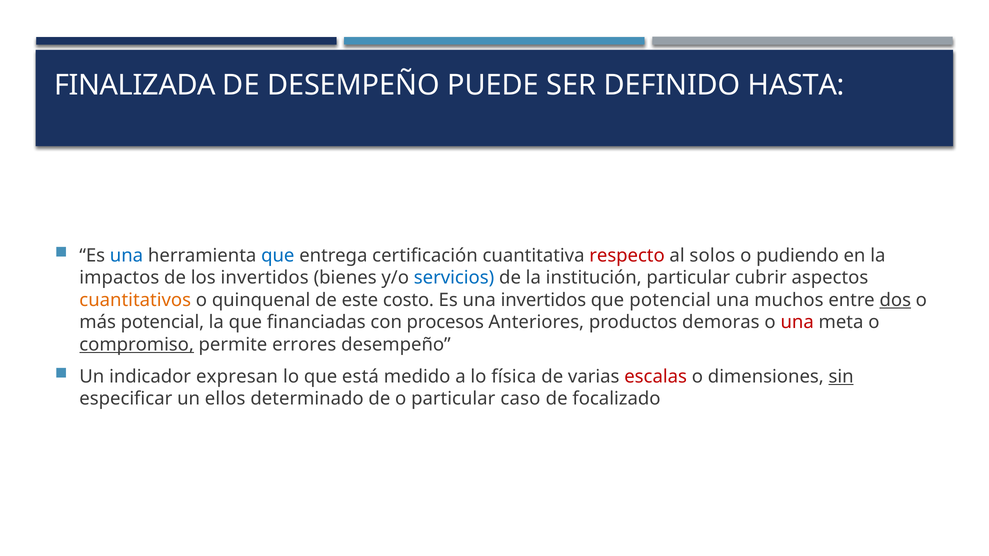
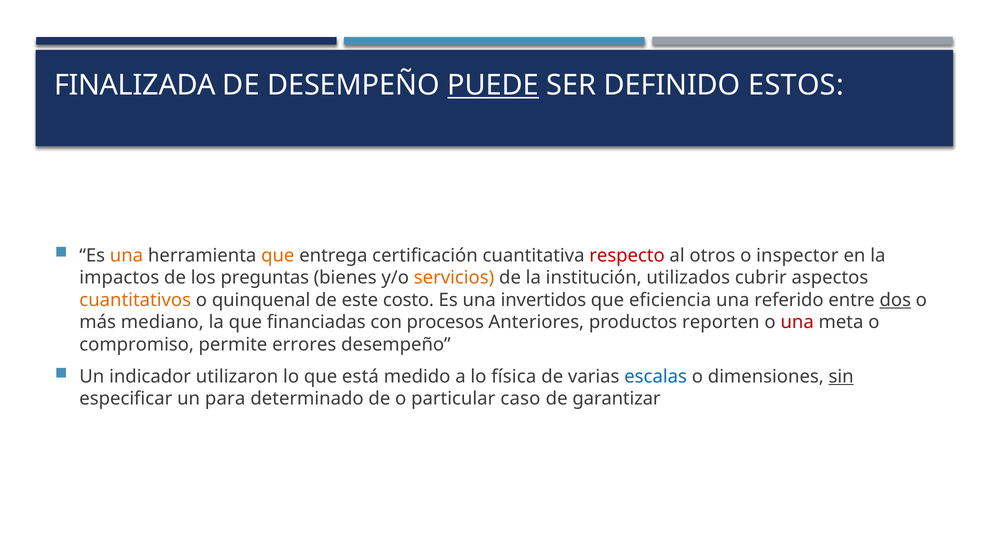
PUEDE underline: none -> present (493, 86)
HASTA: HASTA -> ESTOS (796, 86)
una colour: blue -> orange (127, 256)
que colour: blue -> orange (278, 256)
solos: solos -> otros (712, 256)
pudiendo: pudiendo -> inspector (797, 256)
los invertidos: invertidos -> preguntas (265, 278)
servicios colour: blue -> orange (454, 278)
institución particular: particular -> utilizados (688, 278)
que potencial: potencial -> eficiencia (670, 300)
muchos: muchos -> referido (789, 300)
más potencial: potencial -> mediano (162, 322)
demoras: demoras -> reporten (721, 322)
compromiso underline: present -> none (137, 345)
expresan: expresan -> utilizaron (237, 377)
escalas colour: red -> blue (656, 377)
ellos: ellos -> para (225, 399)
focalizado: focalizado -> garantizar (617, 399)
